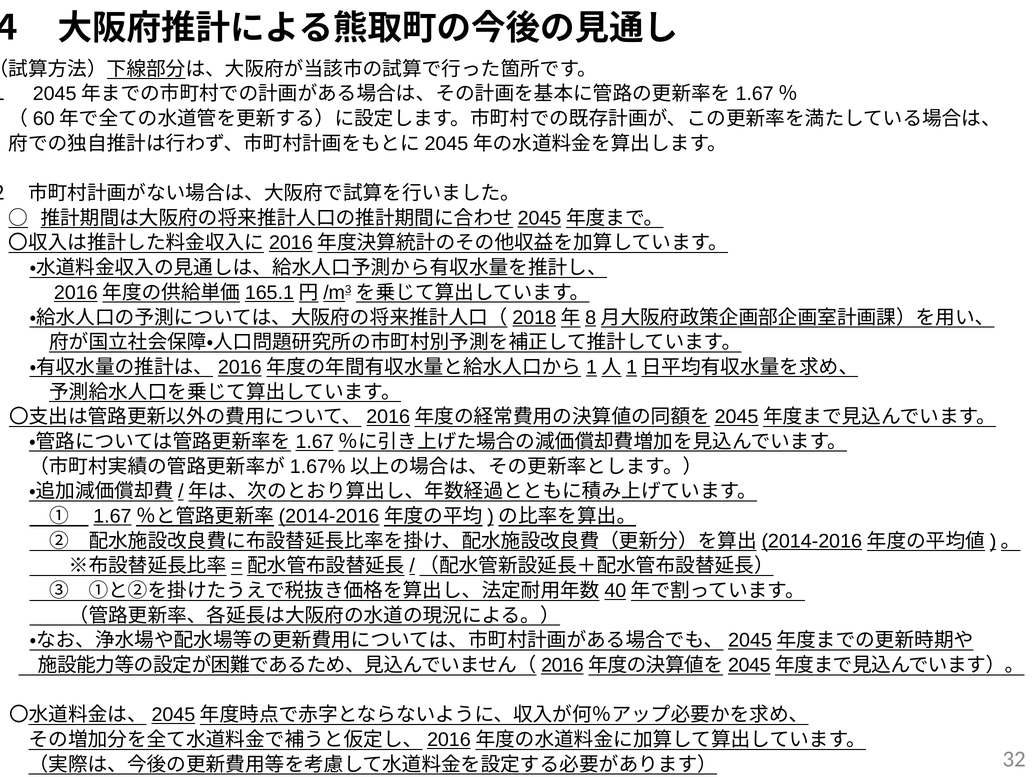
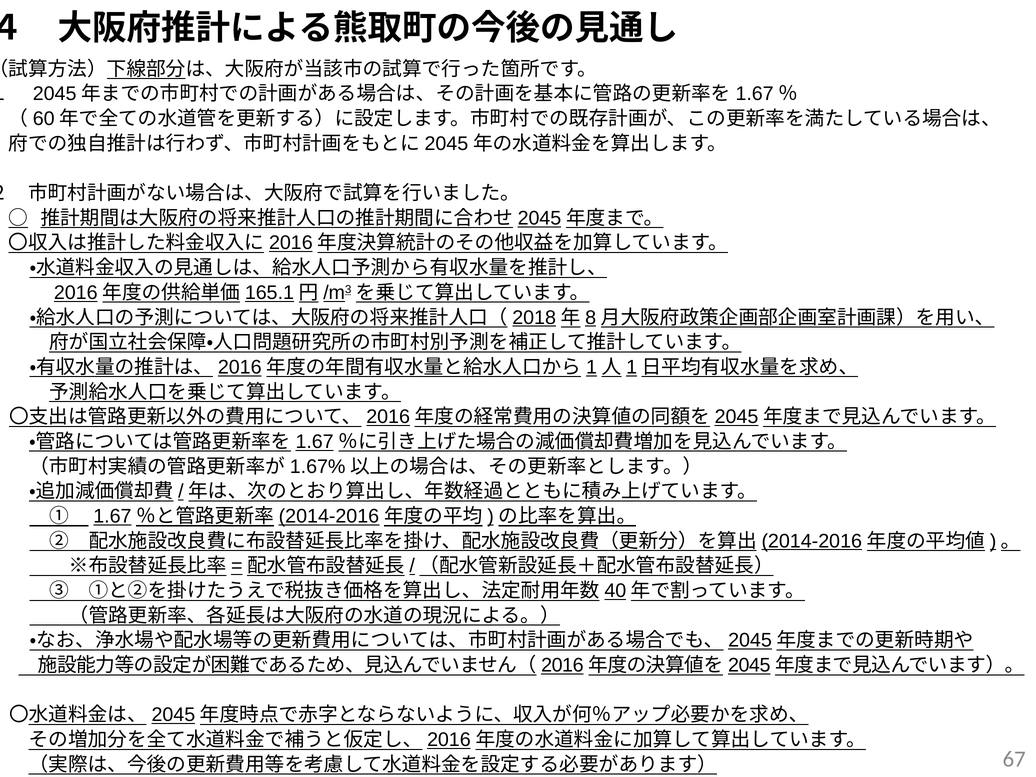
32: 32 -> 67 (1014, 759)
